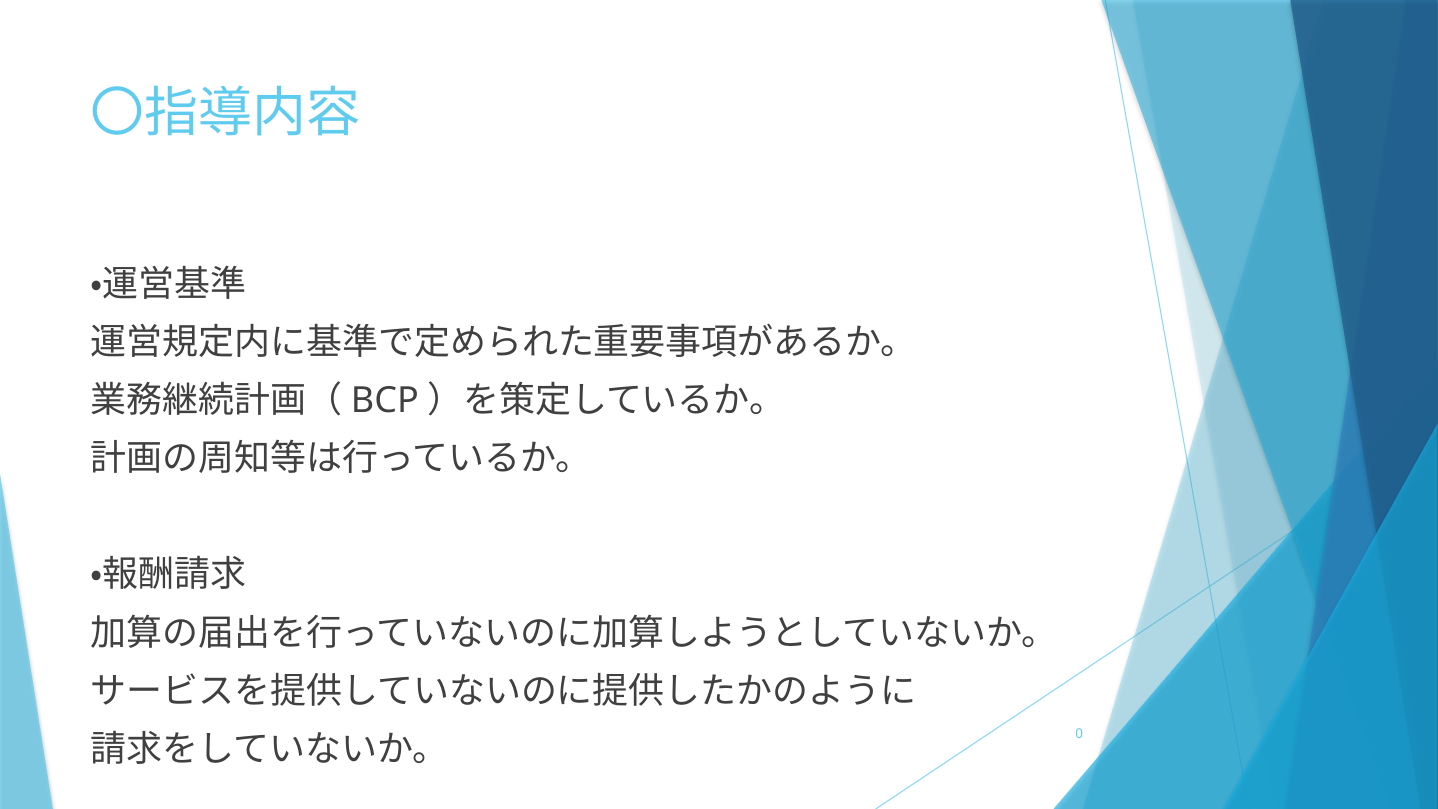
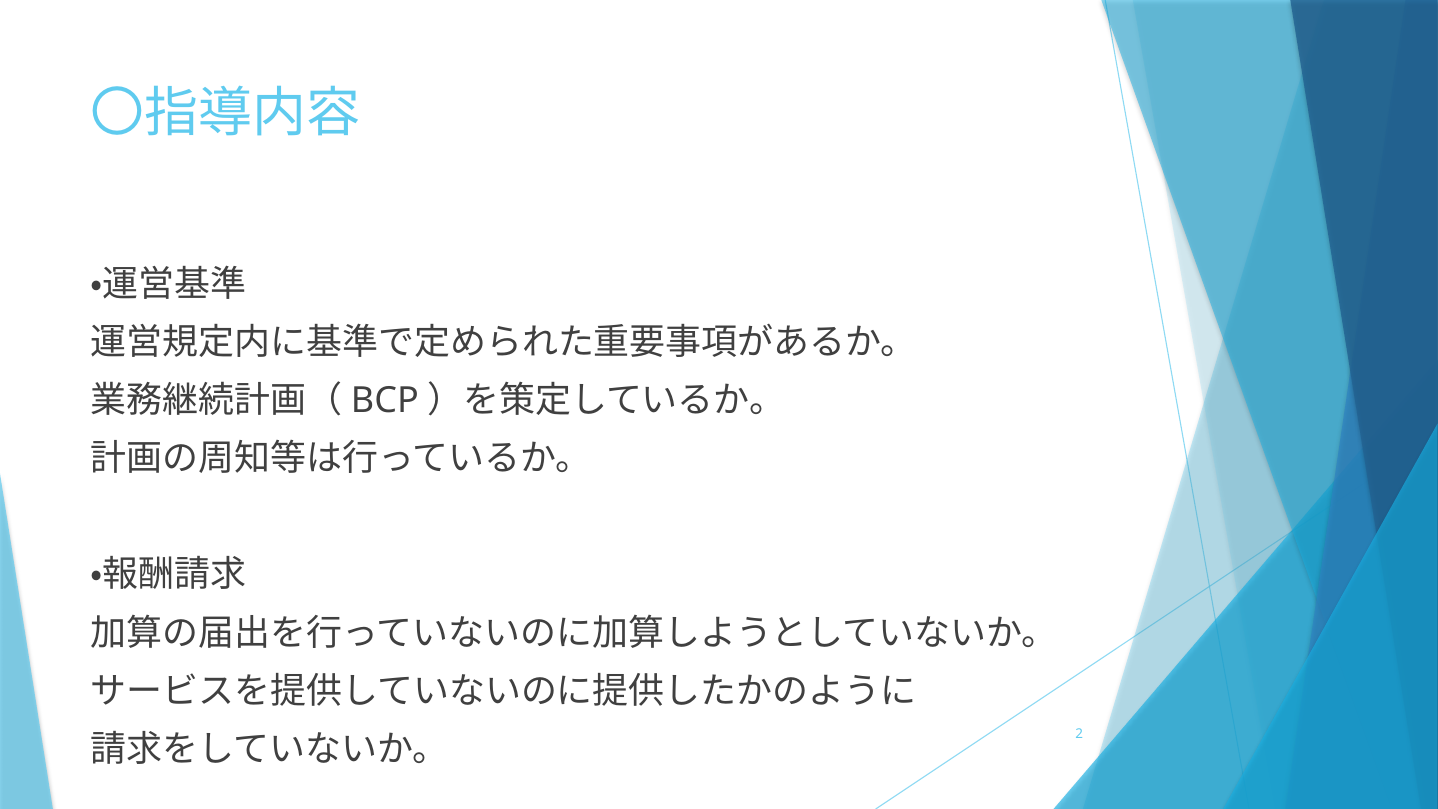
0: 0 -> 2 (1079, 734)
